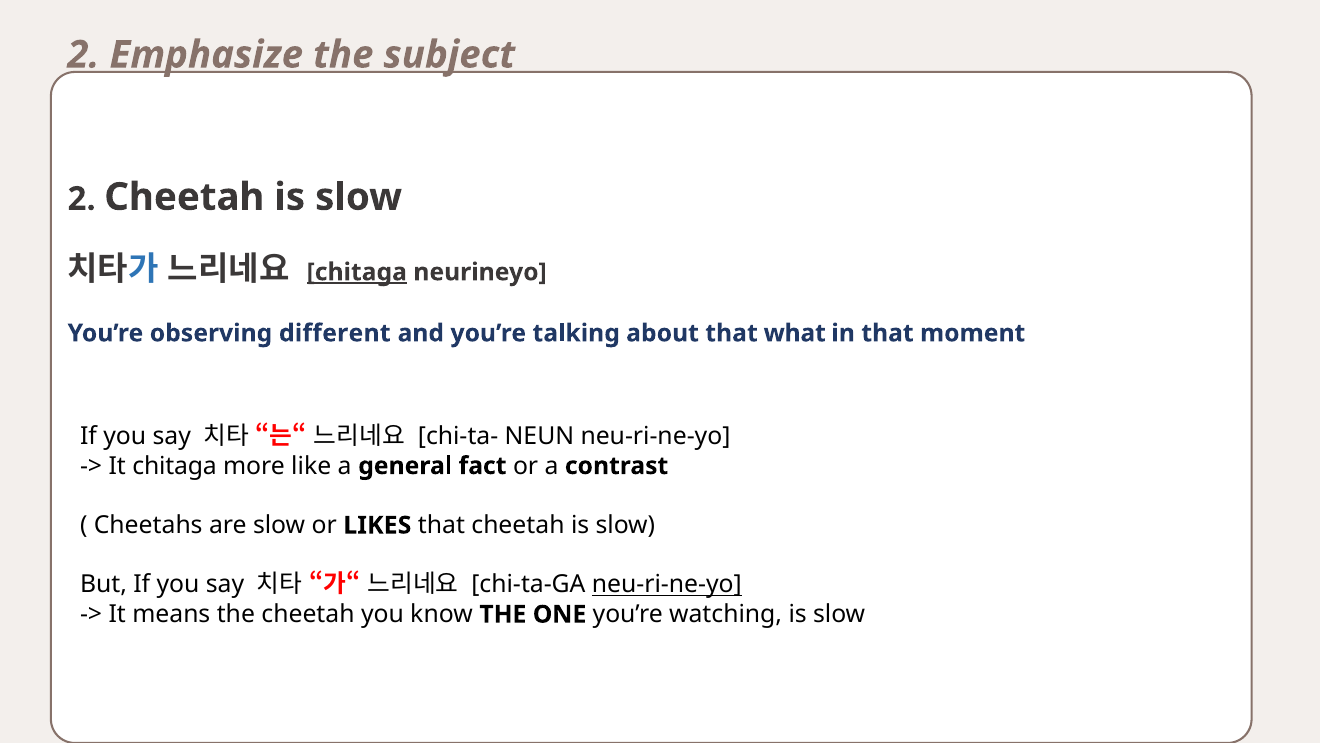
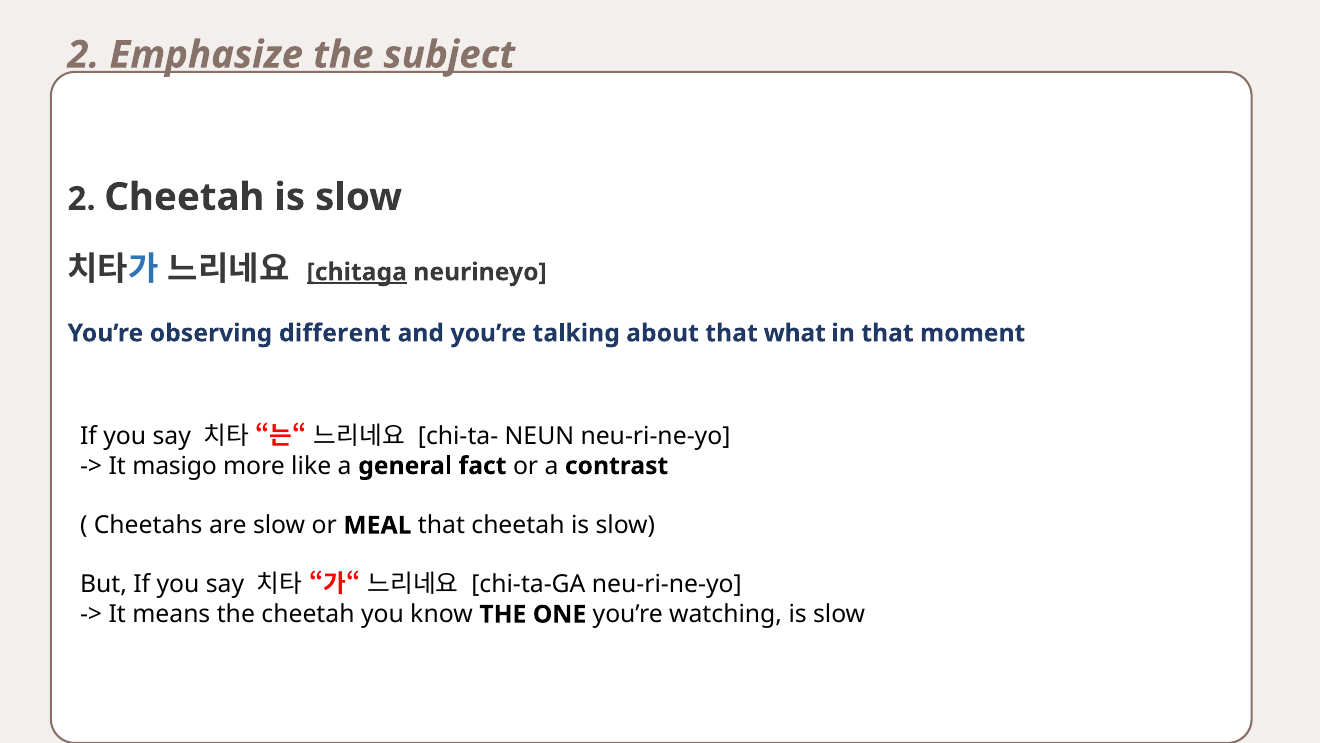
It chitaga: chitaga -> masigo (175, 466)
LIKES: LIKES -> MEAL (377, 525)
neu-ri-ne-yo underline: present -> none (667, 584)
